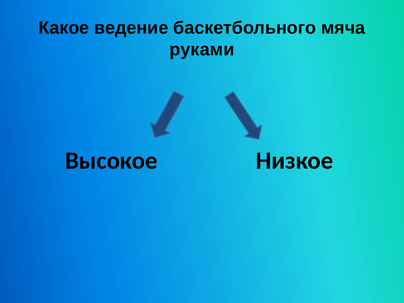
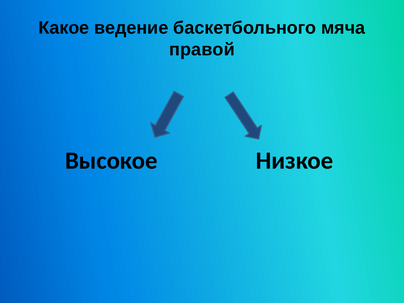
руками: руками -> правой (202, 49)
